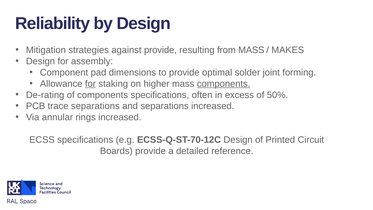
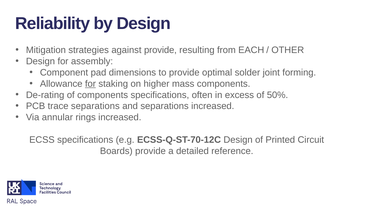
from MASS: MASS -> EACH (251, 50)
MAKES: MAKES -> OTHER (288, 50)
components underline: present -> none (224, 84)
